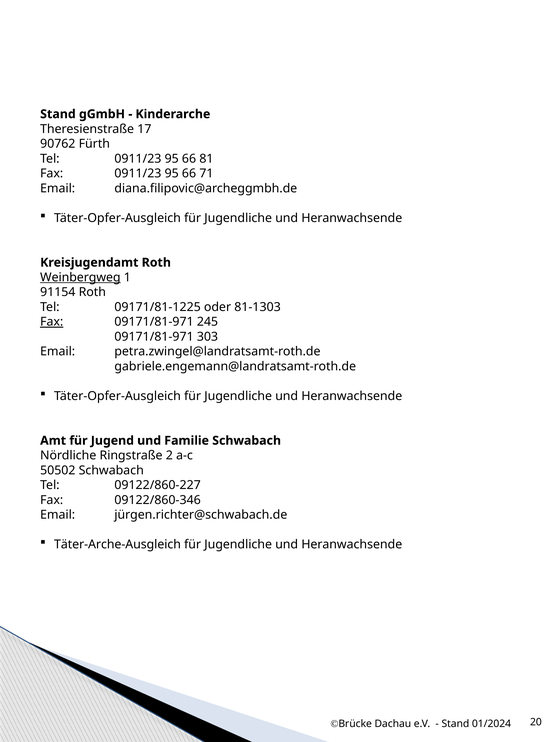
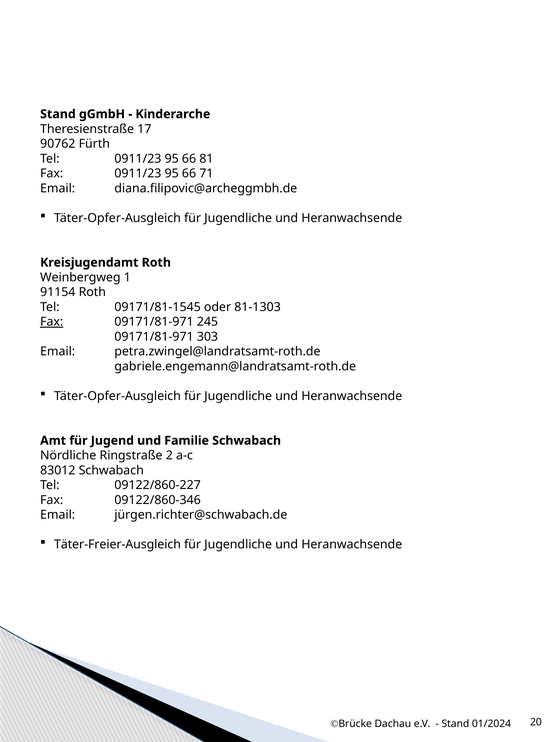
Weinbergweg underline: present -> none (80, 278)
09171/81-1225: 09171/81-1225 -> 09171/81-1545 (158, 307)
50502: 50502 -> 83012 (58, 471)
Täter-Arche-Ausgleich: Täter-Arche-Ausgleich -> Täter-Freier-Ausgleich (117, 545)
